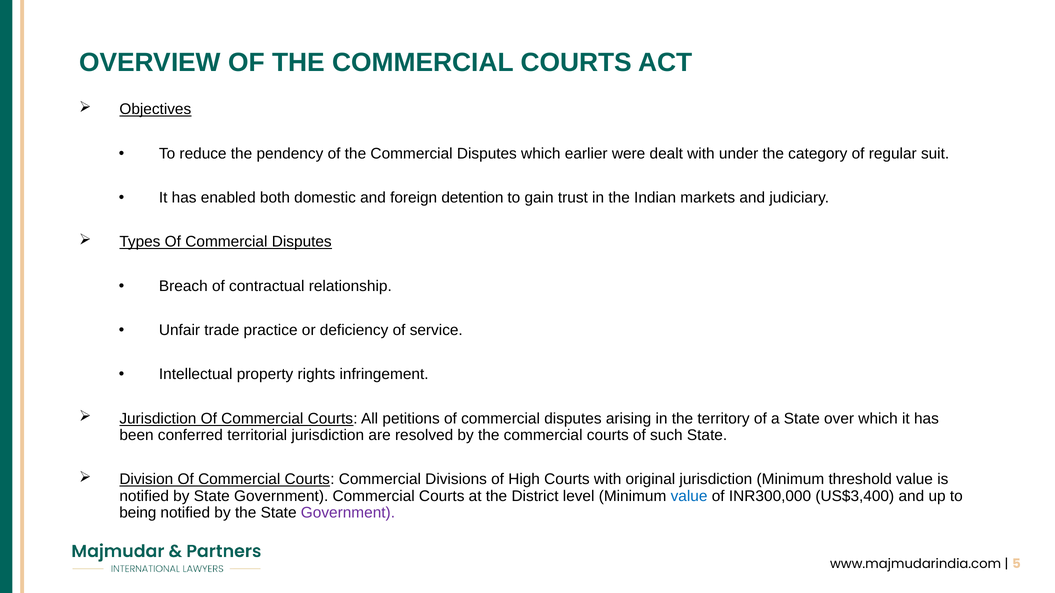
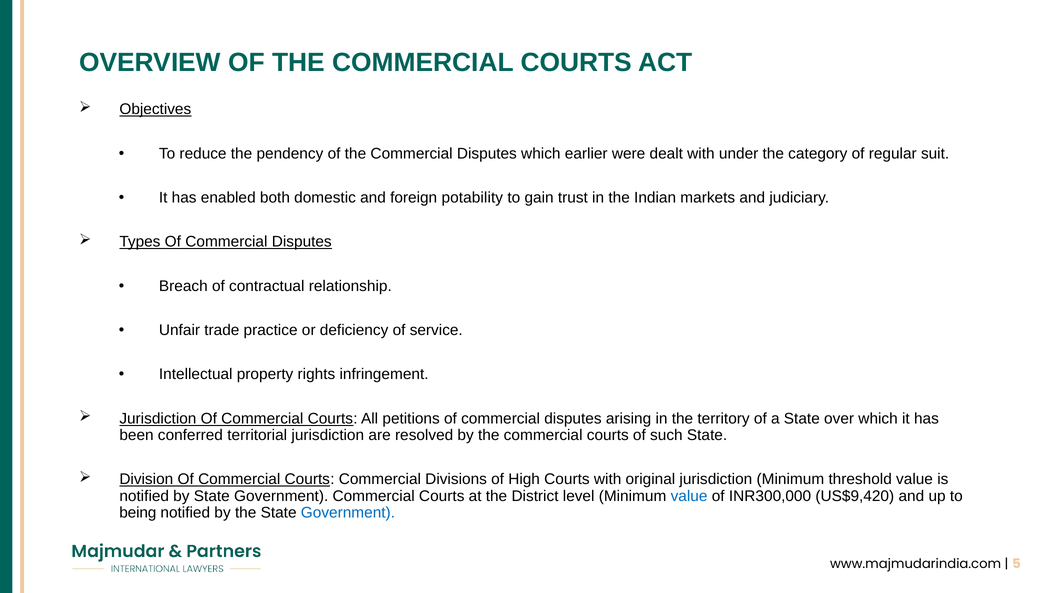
detention: detention -> potability (472, 198)
US$3,400: US$3,400 -> US$9,420 (855, 496)
Government colour: purple -> blue (348, 513)
